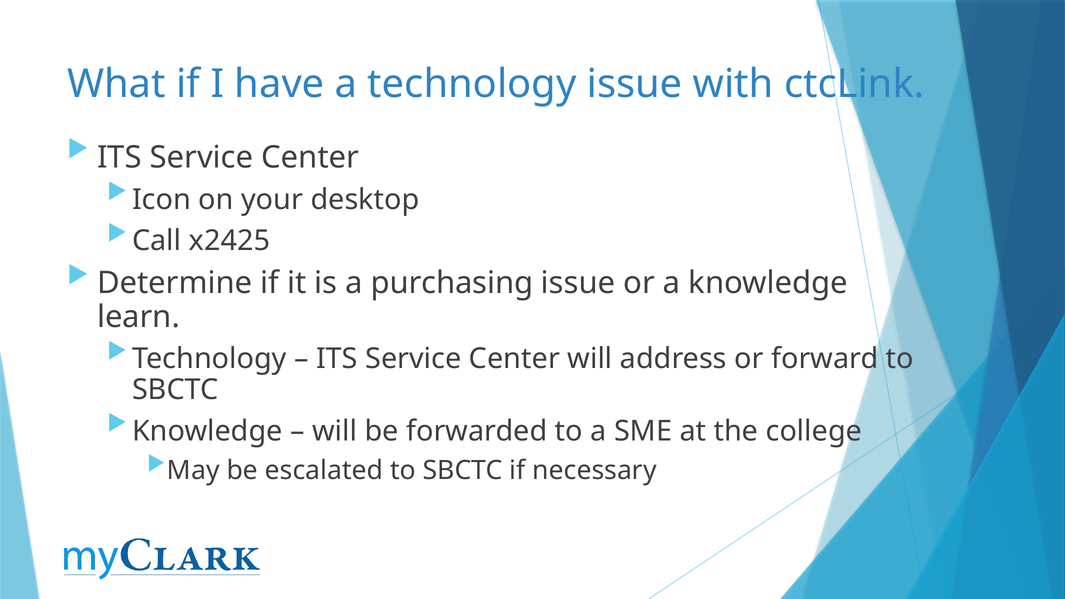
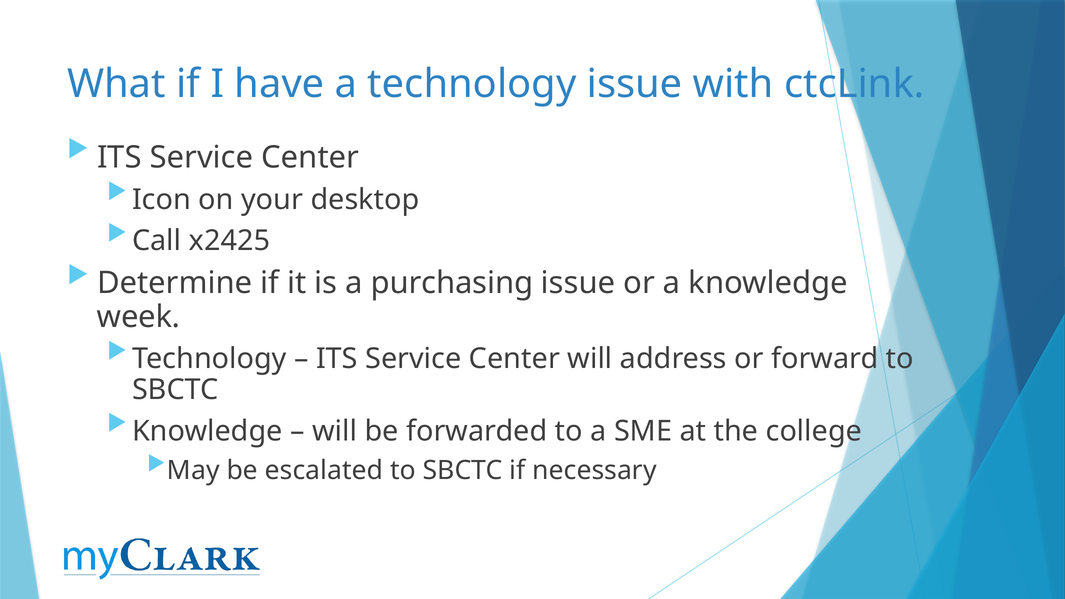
learn: learn -> week (139, 317)
